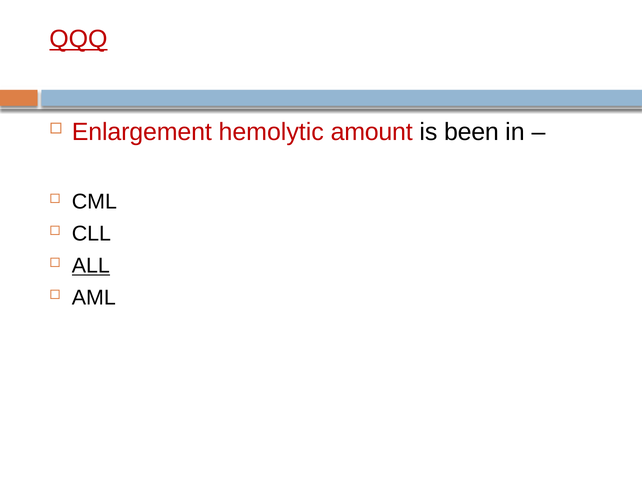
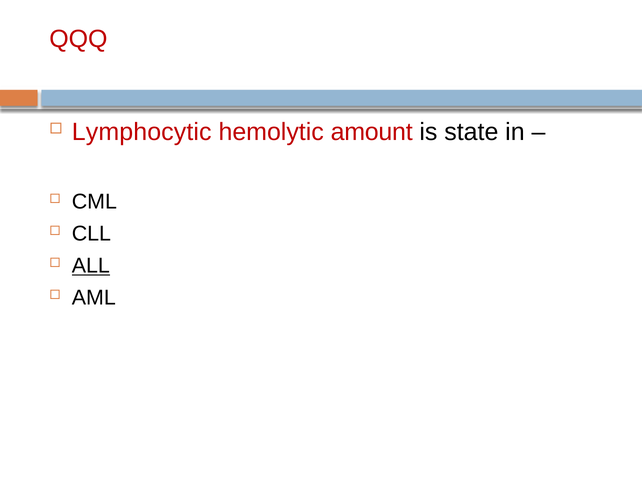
QQQ underline: present -> none (78, 39)
Enlargement: Enlargement -> Lymphocytic (142, 132)
been: been -> state (471, 132)
